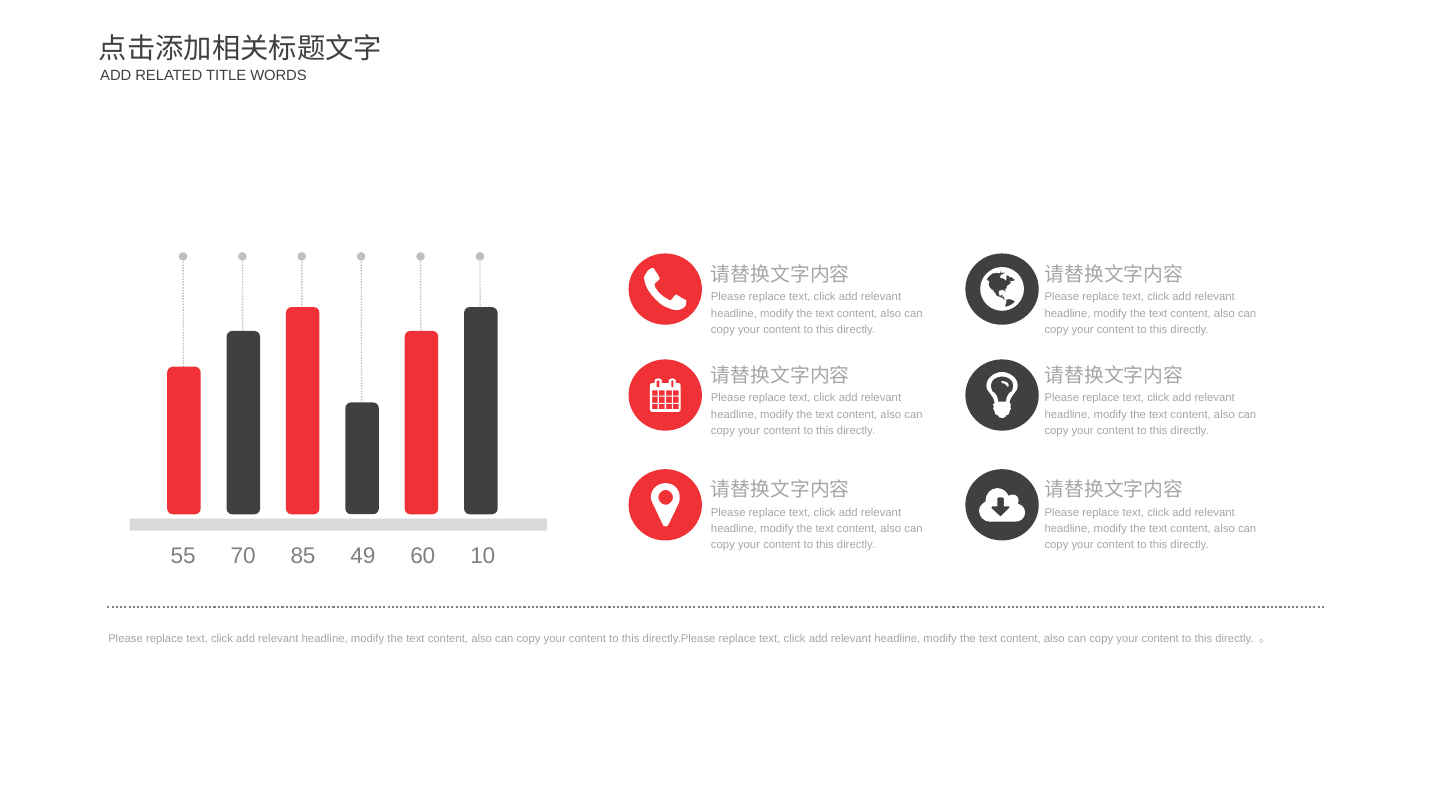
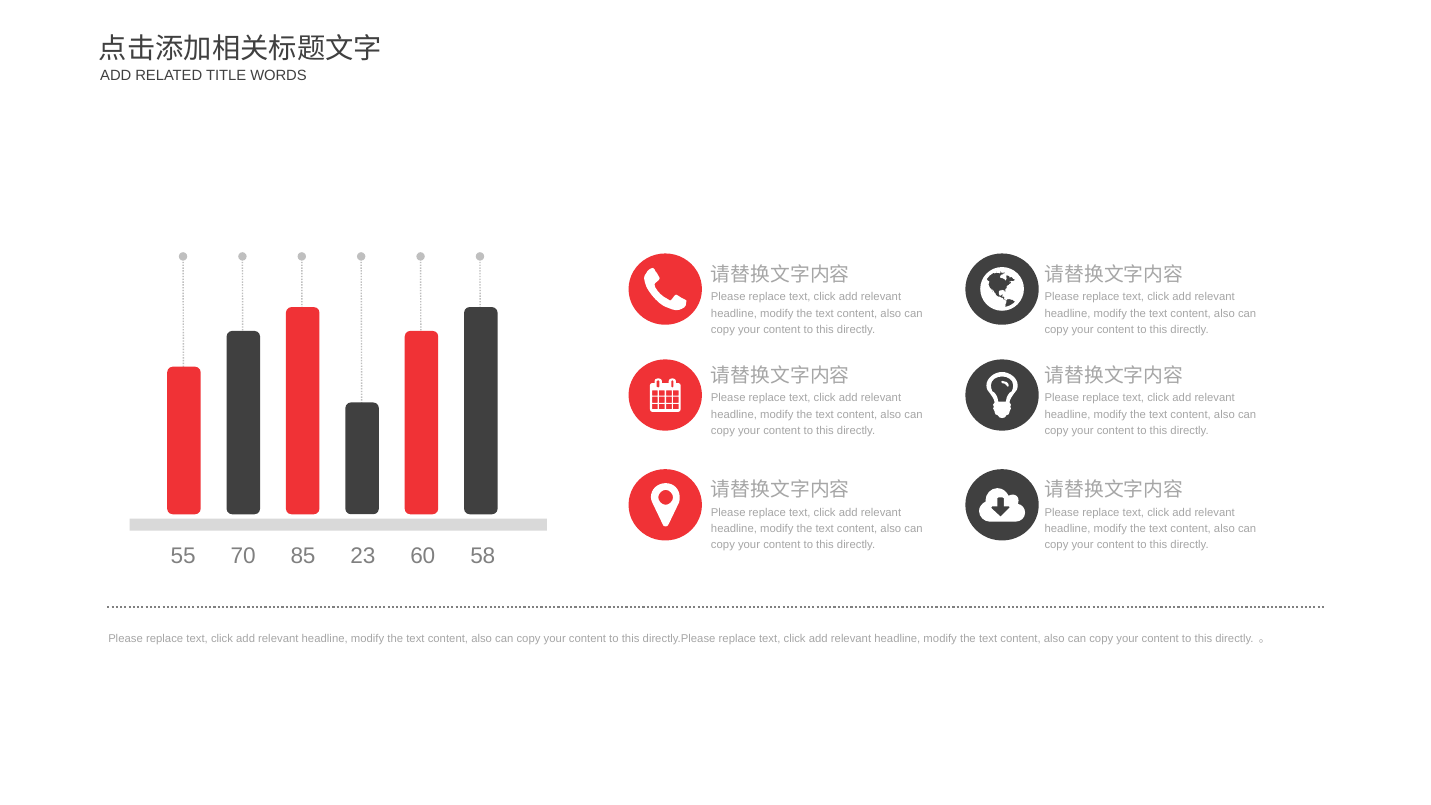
49: 49 -> 23 (363, 556)
10: 10 -> 58 (483, 556)
